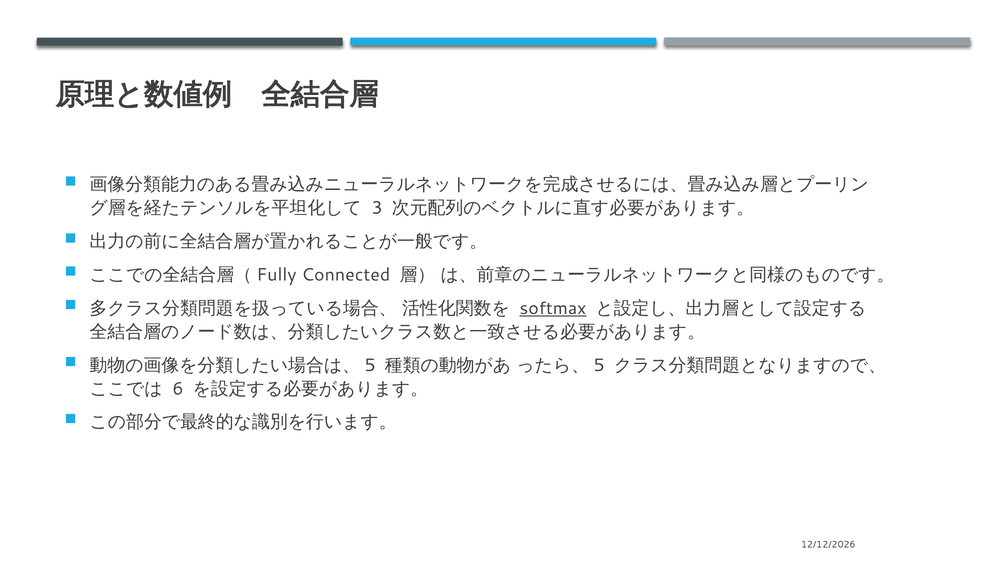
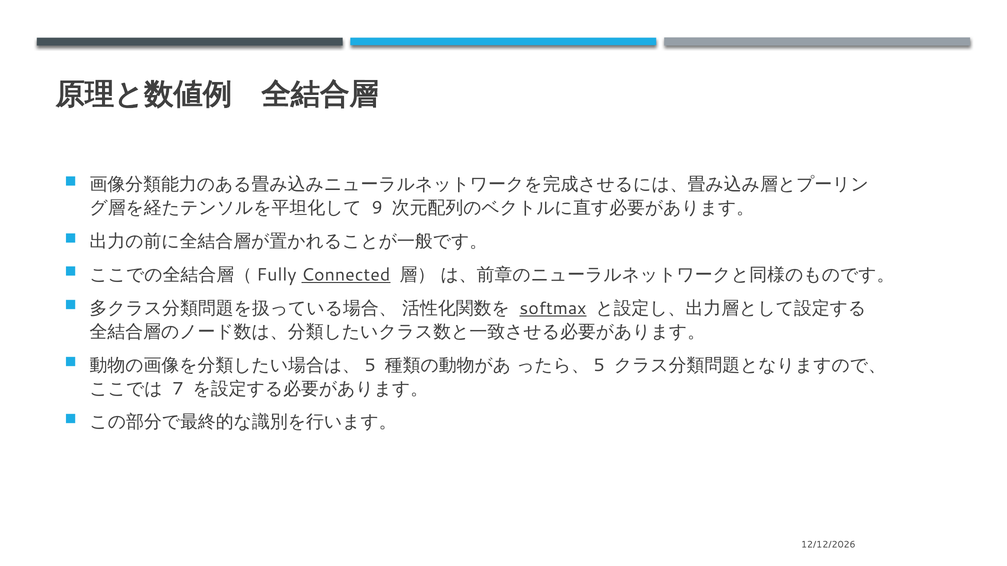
3: 3 -> 9 (377, 208)
Connected underline: none -> present (346, 275)
6: 6 -> 7 (178, 389)
